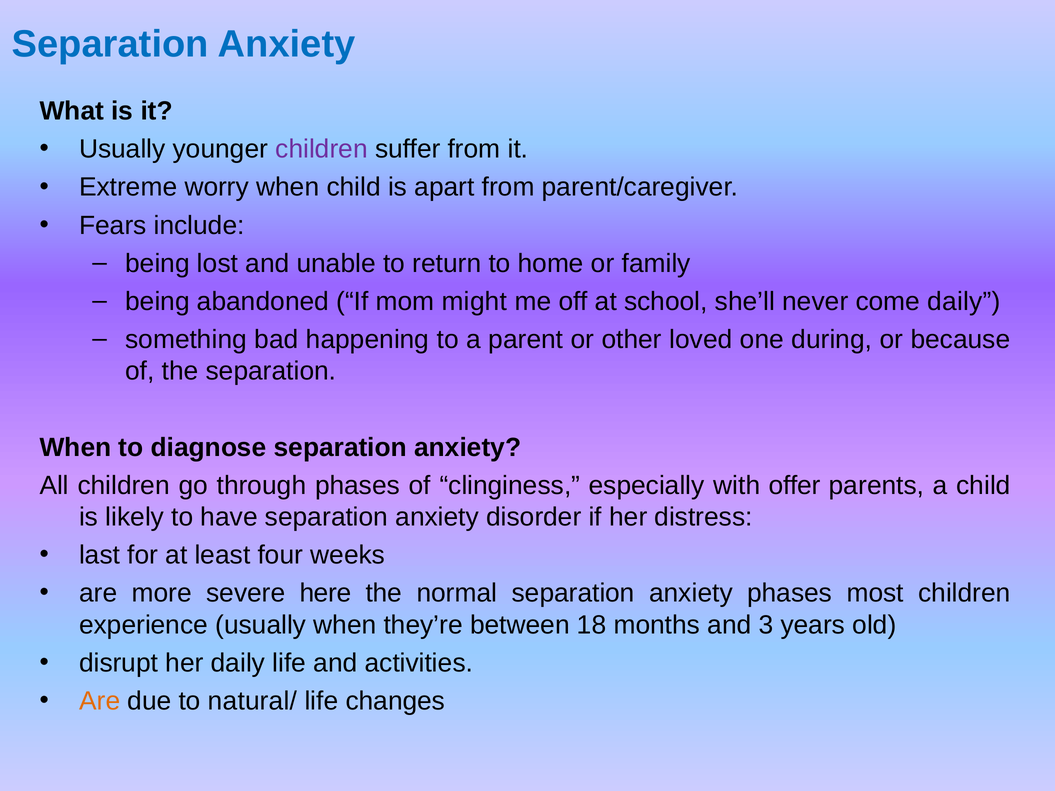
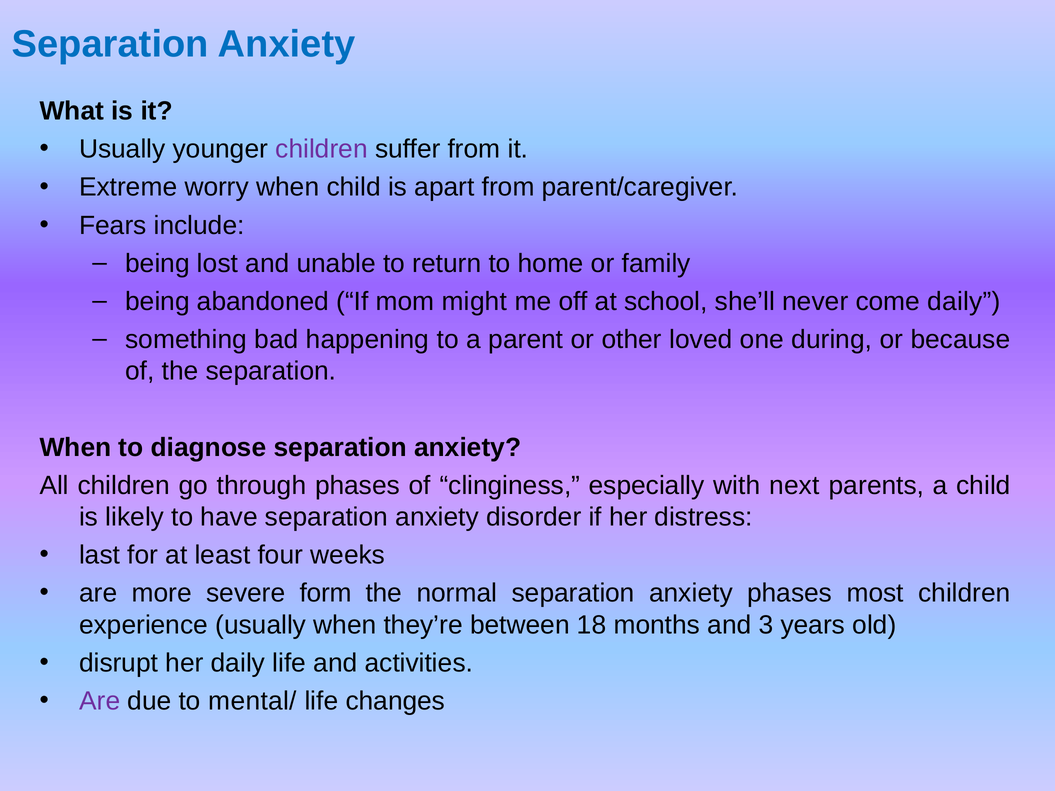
offer: offer -> next (794, 486)
here: here -> form (326, 593)
Are colour: orange -> purple (100, 701)
natural/: natural/ -> mental/ (252, 701)
